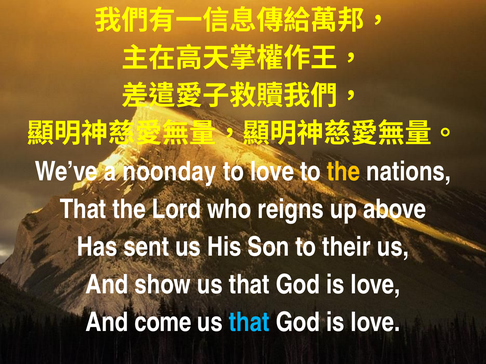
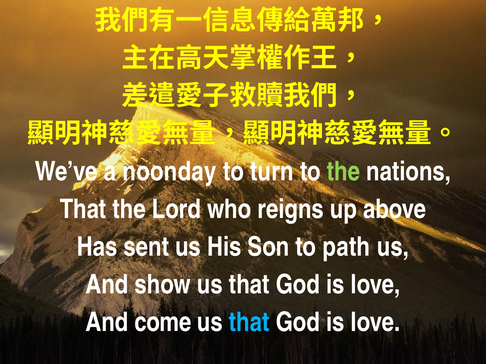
to love: love -> turn (272, 172)
the colour: yellow -> light green (343, 172)
their: their -> path (346, 247)
